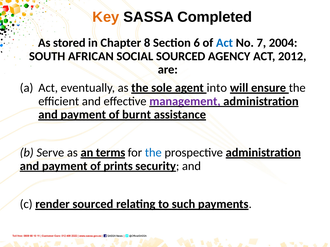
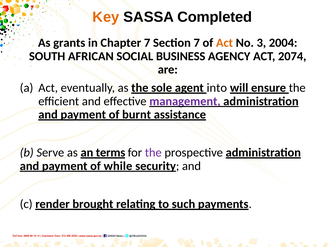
stored: stored -> grants (69, 43)
Chapter 8: 8 -> 7 (147, 43)
Section 6: 6 -> 7 (197, 43)
Act colour: blue -> orange (224, 43)
7: 7 -> 3 (261, 43)
SOCIAL SOURCED: SOURCED -> BUSINESS (181, 56)
2012: 2012 -> 2074 (292, 56)
the colour: blue -> purple (153, 153)
prints: prints -> while (118, 166)
render sourced: sourced -> brought (93, 204)
